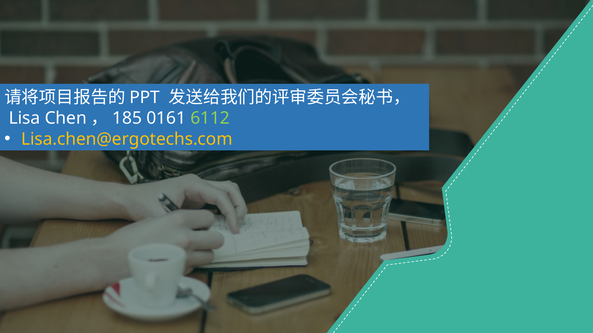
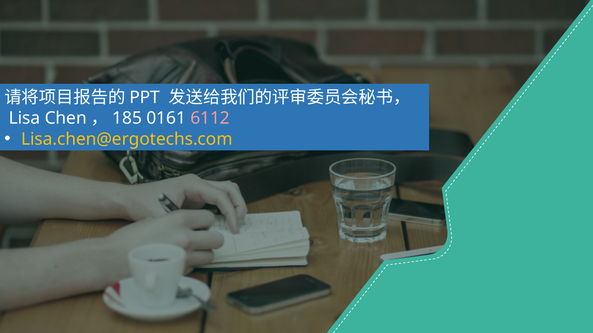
6112 colour: light green -> pink (210, 118)
